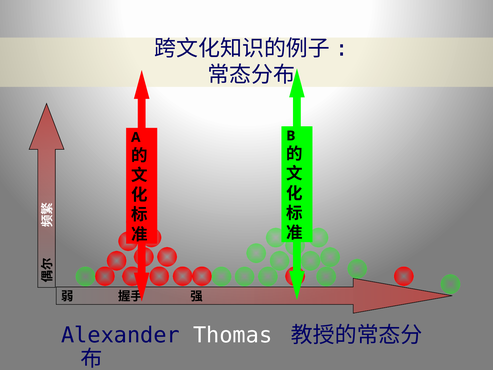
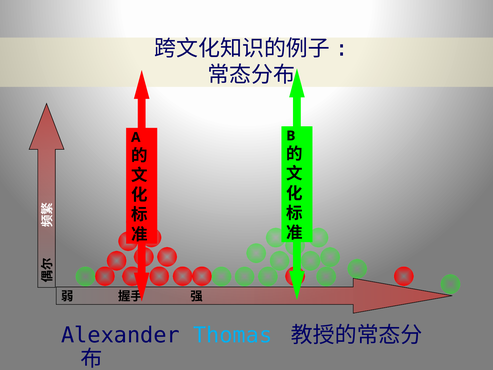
Thomas colour: white -> light blue (233, 335)
